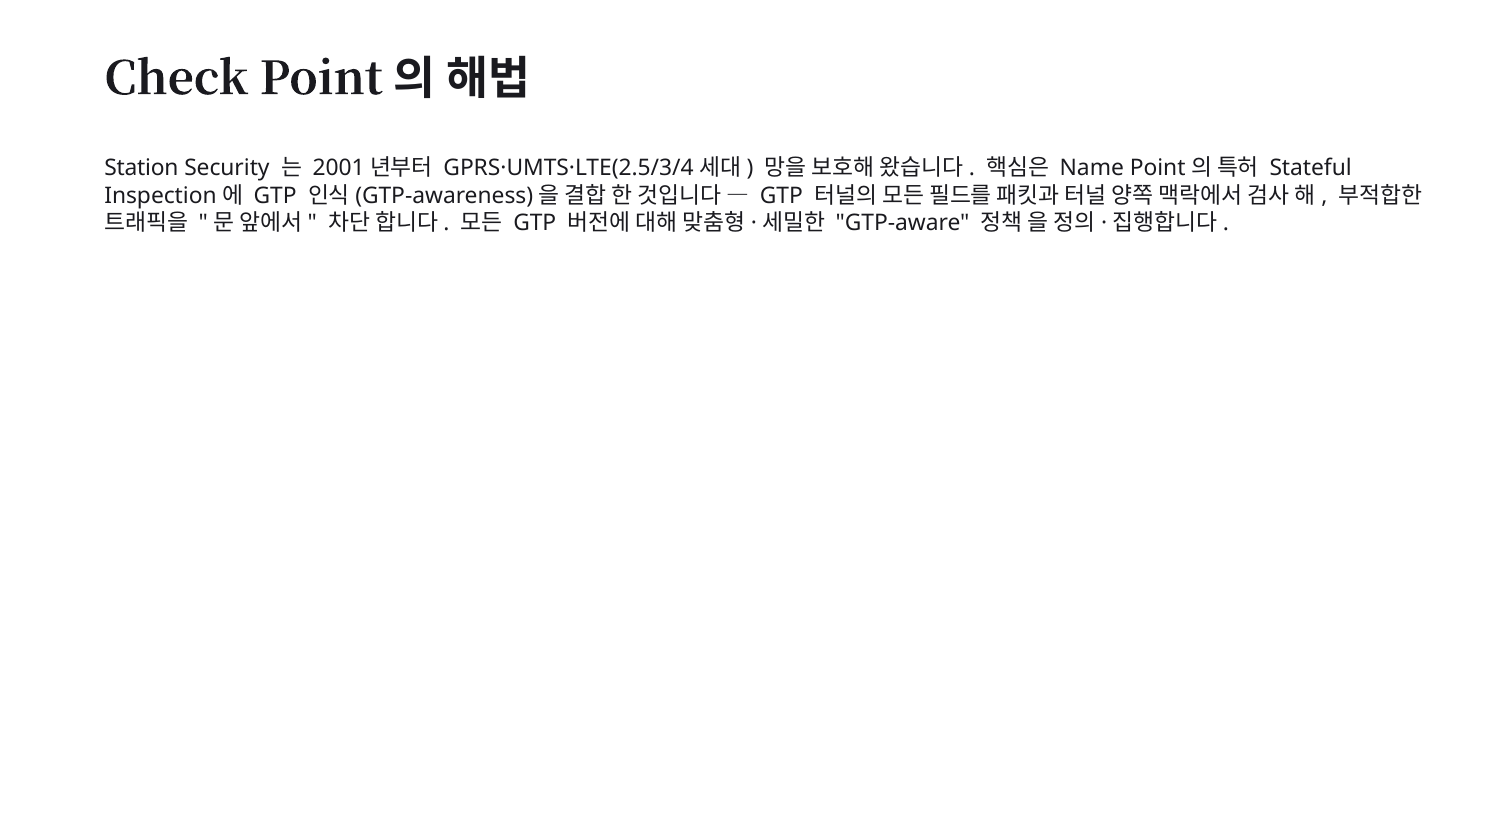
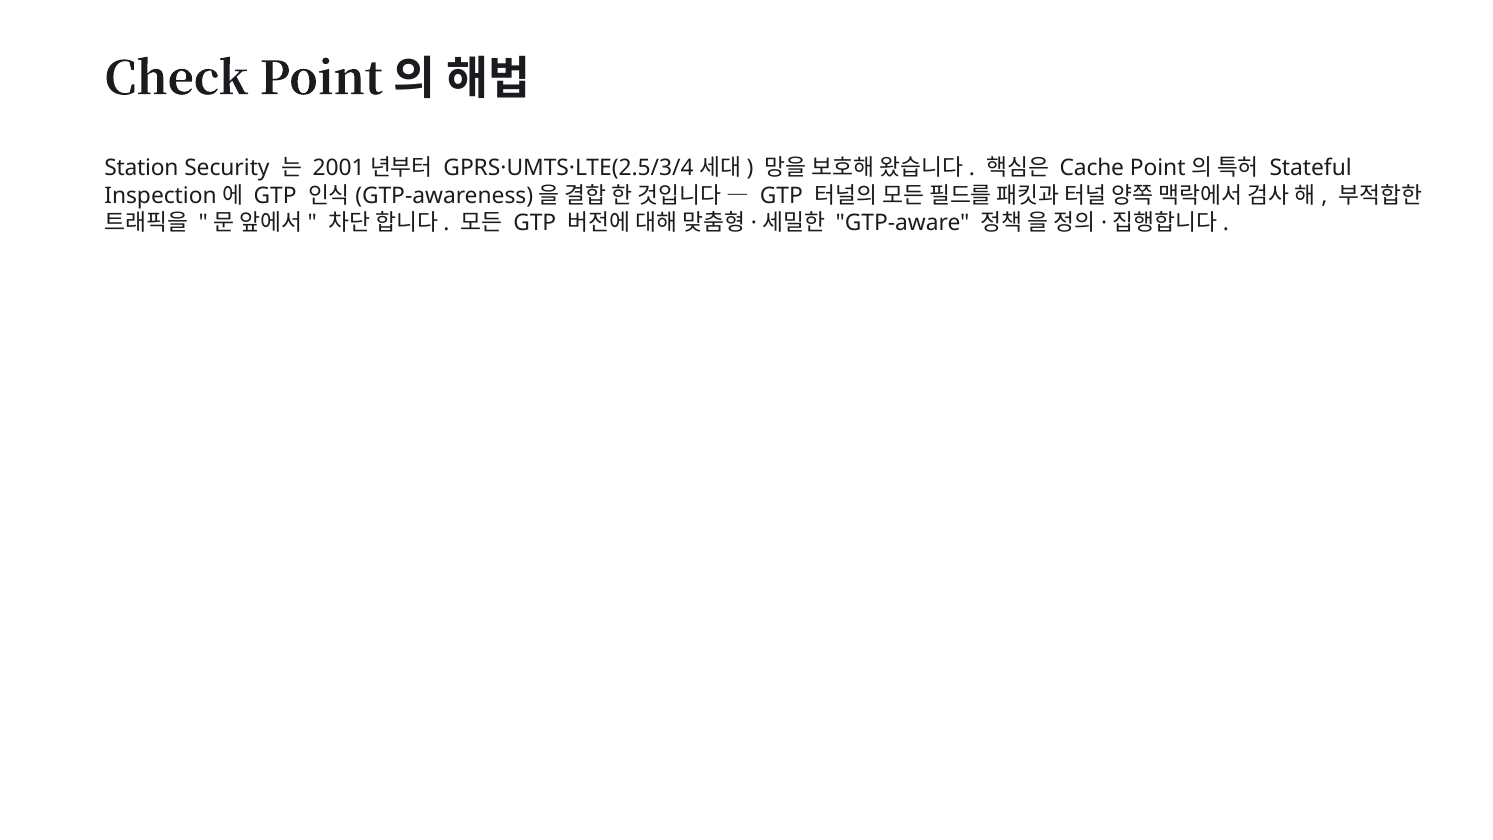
Name: Name -> Cache (1092, 168)
